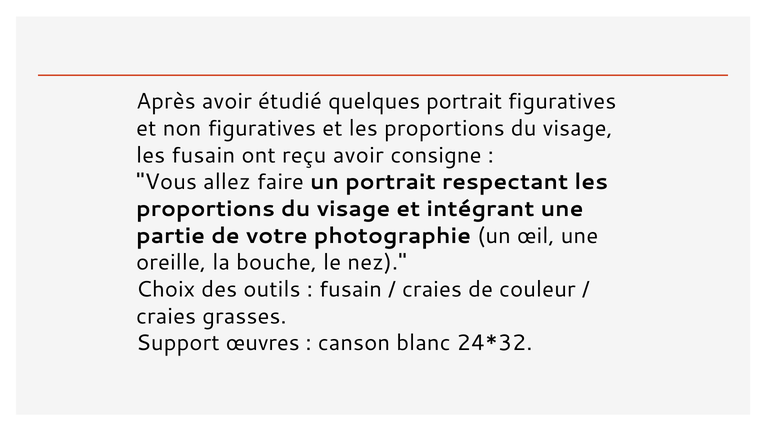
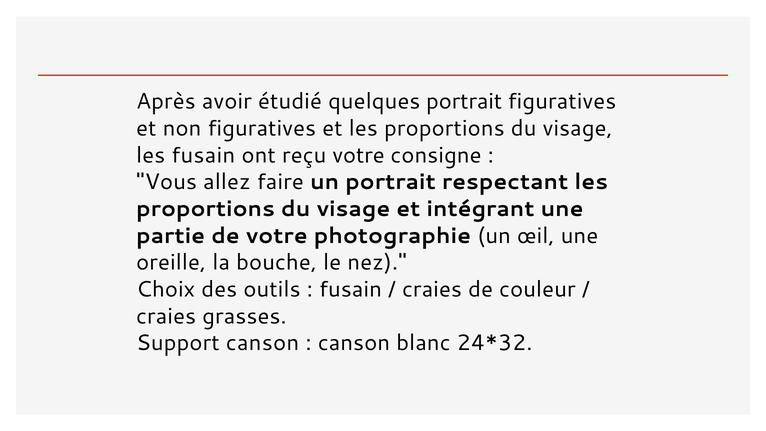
reçu avoir: avoir -> votre (359, 155)
Support œuvres: œuvres -> canson (263, 343)
